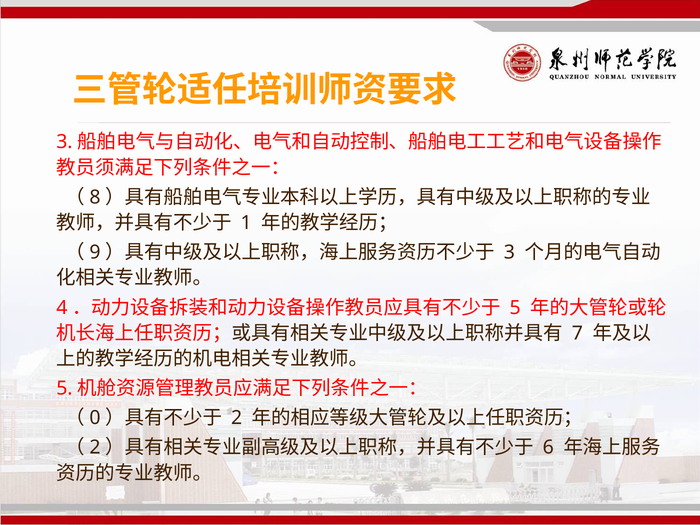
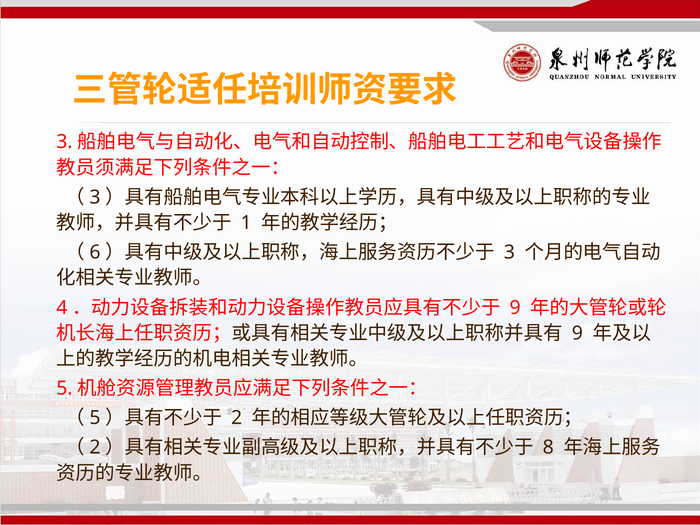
8: 8 -> 3 (95, 197)
9: 9 -> 6 (95, 252)
5: 5 -> 9 (515, 308)
7: 7 -> 9 (577, 333)
0: 0 -> 5 (95, 418)
6: 6 -> 8 (548, 448)
